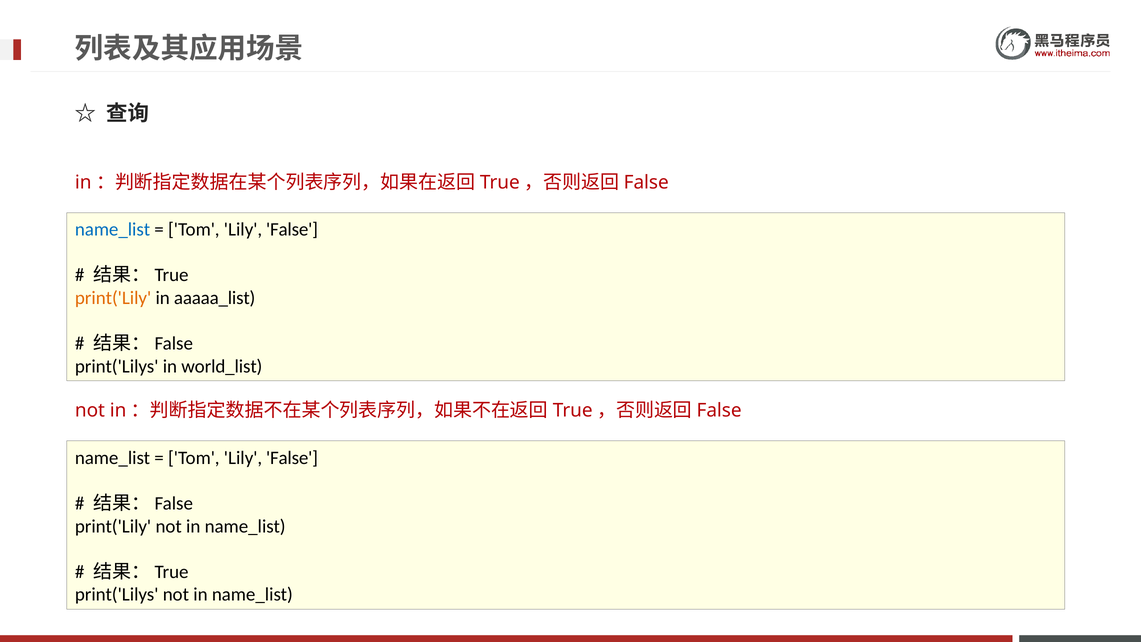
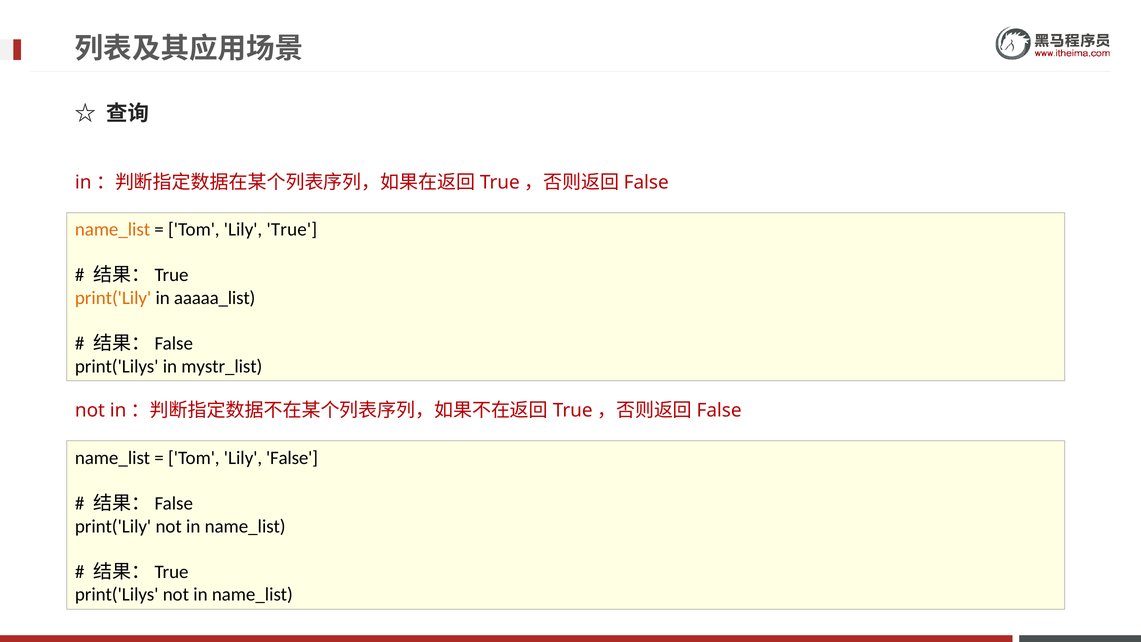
name_list colour: blue -> orange (113, 229)
False: False -> True (292, 229)
world_list: world_list -> mystr_list (222, 366)
